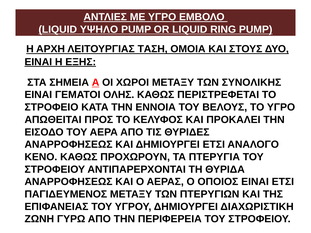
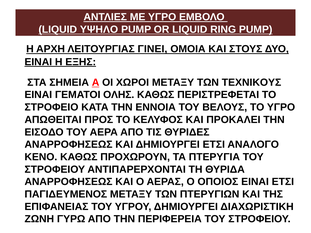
ΤΑΣΗ: ΤΑΣΗ -> ΓΙΝΕΙ (152, 49)
ΣΥΝΟΛΙΚΗΣ: ΣΥΝΟΛΙΚΗΣ -> ΤΕΧΝΙΚΟΥΣ (252, 82)
